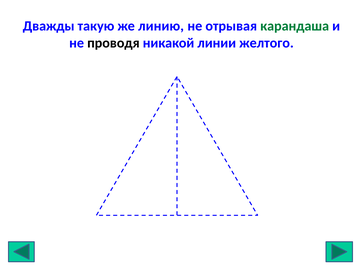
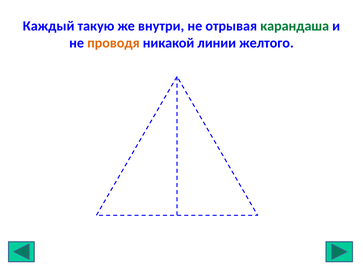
Дважды: Дважды -> Каждый (49, 26)
линию: линию -> внутри (161, 26)
проводя colour: black -> orange (113, 43)
